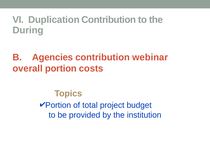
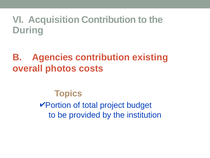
Duplication: Duplication -> Acquisition (54, 20)
webinar: webinar -> existing (150, 57)
portion: portion -> photos (61, 68)
